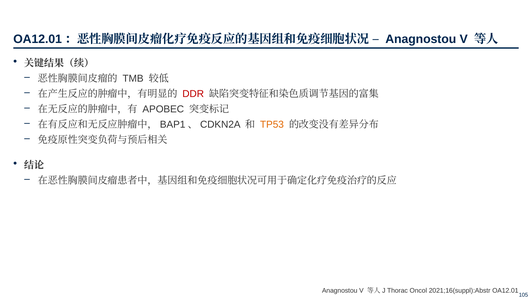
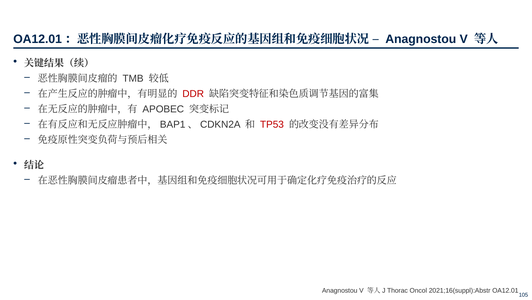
TP53 colour: orange -> red (272, 124)
